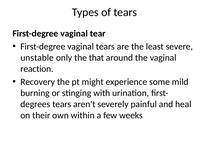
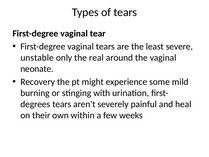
that: that -> real (96, 58)
reaction: reaction -> neonate (37, 69)
